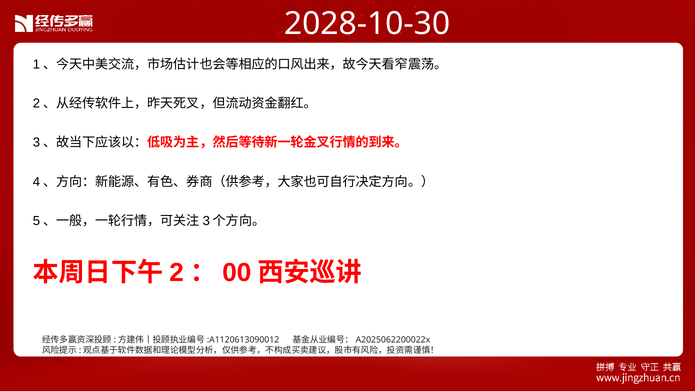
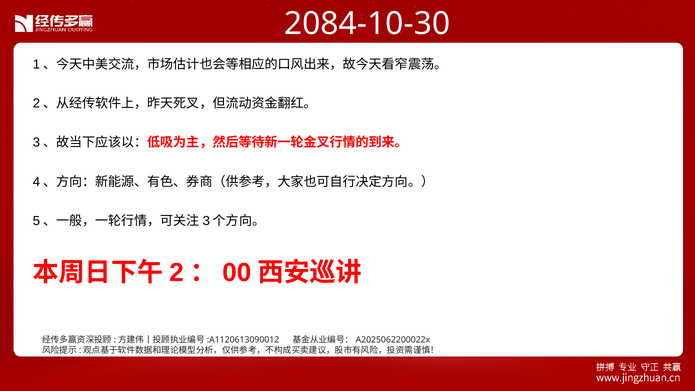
2028-10-30: 2028-10-30 -> 2084-10-30 (367, 24)
